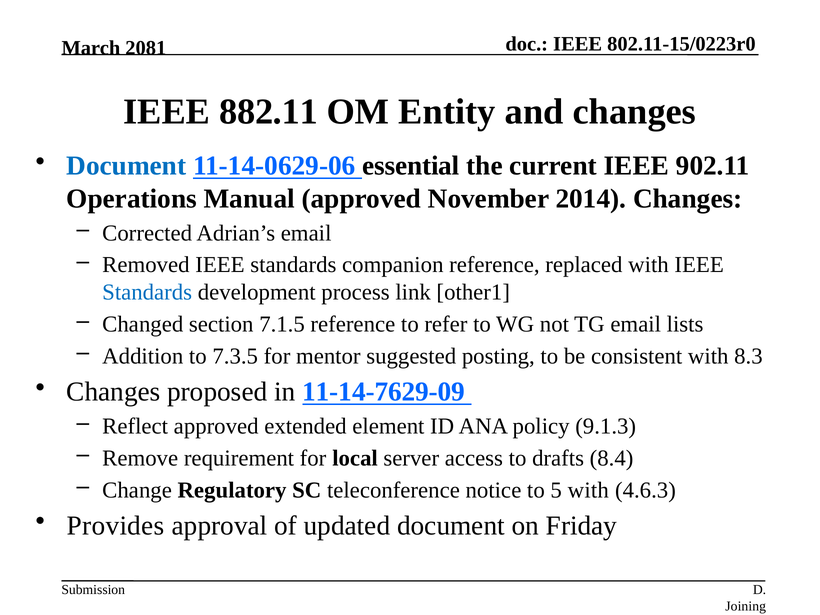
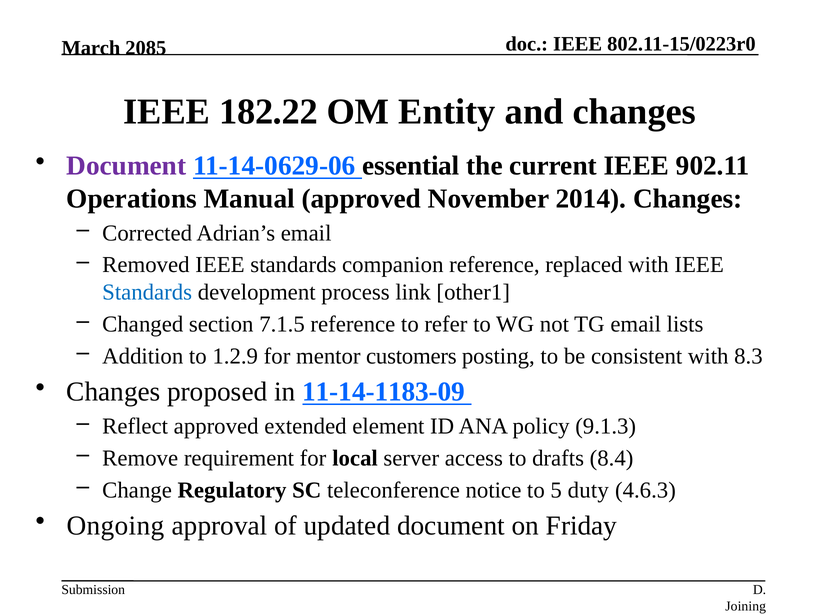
2081: 2081 -> 2085 (146, 48)
882.11: 882.11 -> 182.22 (269, 112)
Document colour: blue -> purple (126, 166)
7.3.5: 7.3.5 -> 1.2.9 (235, 356)
suggested: suggested -> customers (411, 356)
11-14-7629-09: 11-14-7629-09 -> 11-14-1183-09 (384, 392)
5 with: with -> duty (588, 490)
Provides: Provides -> Ongoing (116, 526)
